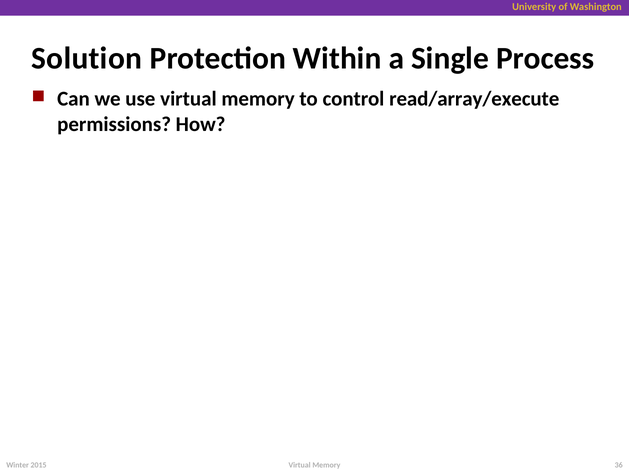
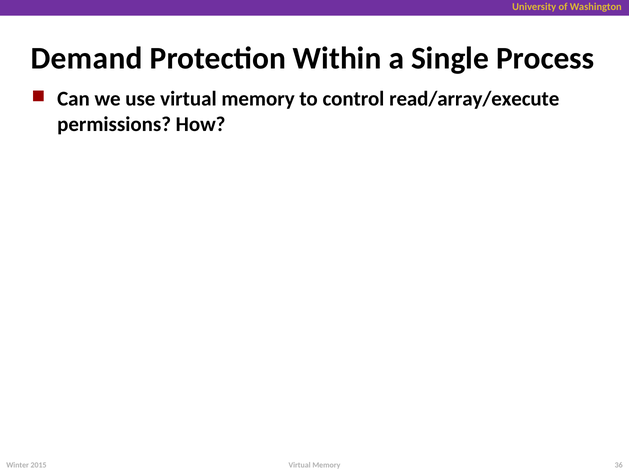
Solution: Solution -> Demand (87, 58)
